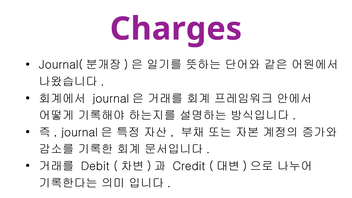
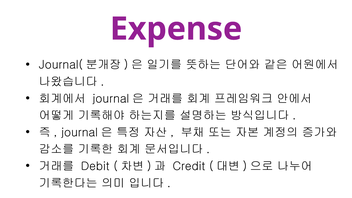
Charges: Charges -> Expense (176, 29)
